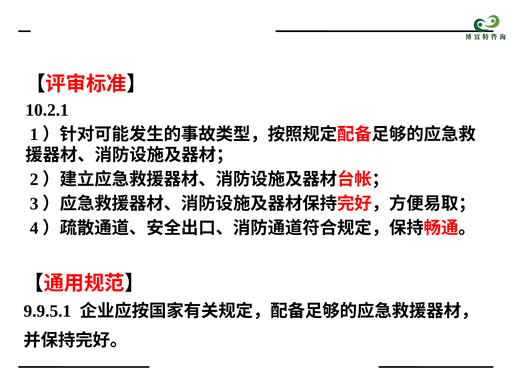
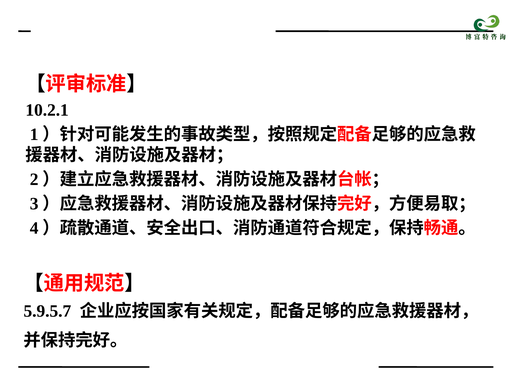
9.9.5.1: 9.9.5.1 -> 5.9.5.7 (47, 311)
